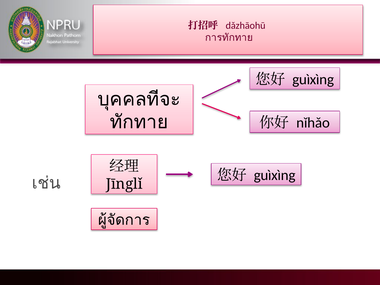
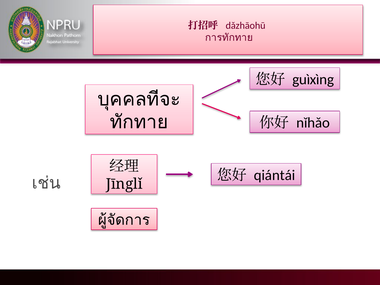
guìxìng: guìxìng -> qiántái (275, 175)
